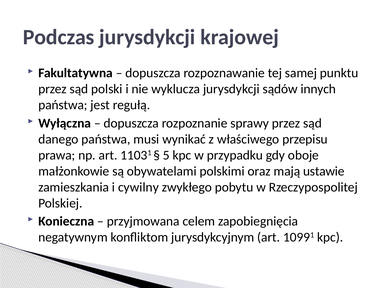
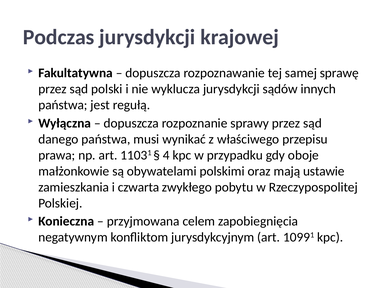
punktu: punktu -> sprawę (339, 73)
5: 5 -> 4 (166, 155)
cywilny: cywilny -> czwarta (139, 187)
